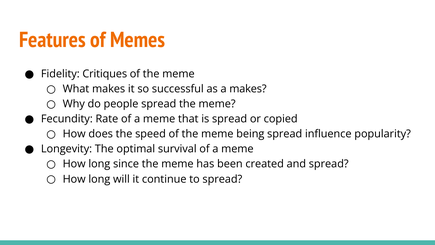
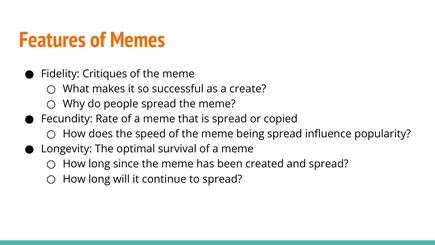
a makes: makes -> create (248, 89)
